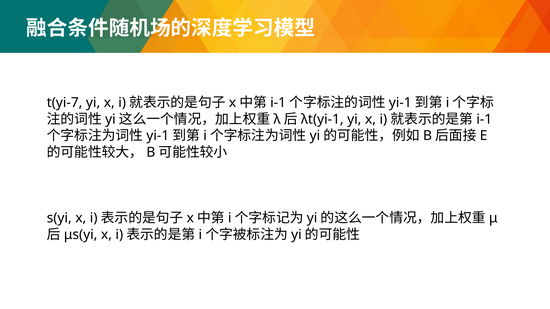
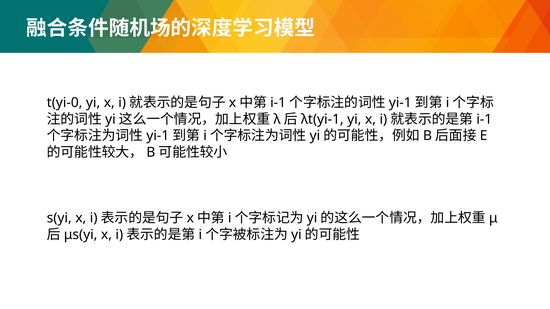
t(yi-7: t(yi-7 -> t(yi-0 (65, 103)
